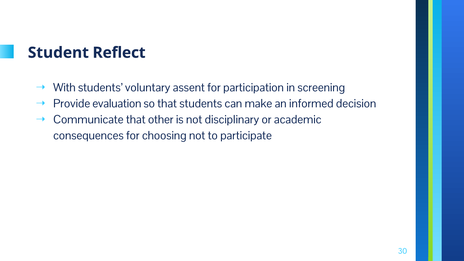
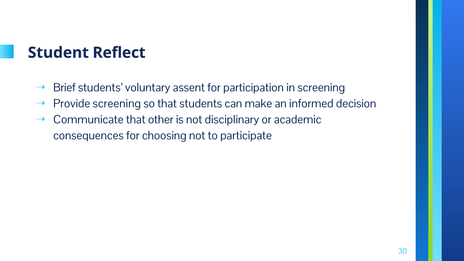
With: With -> Brief (64, 88)
Provide evaluation: evaluation -> screening (117, 104)
